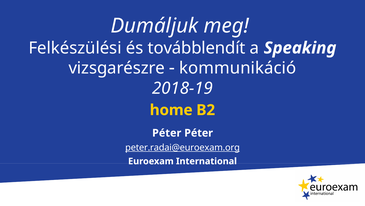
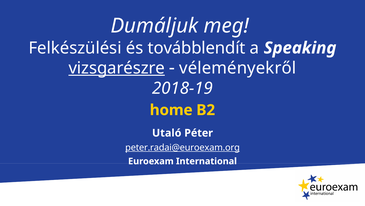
vizsgarészre underline: none -> present (117, 68)
kommunikáció: kommunikáció -> véleményekről (238, 68)
Péter: Péter -> Utaló (167, 133)
